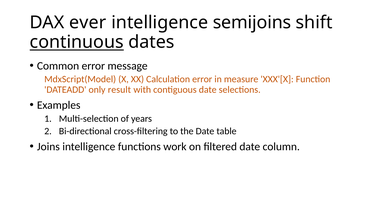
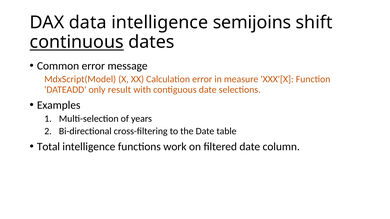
ever: ever -> data (88, 23)
Joins: Joins -> Total (48, 147)
